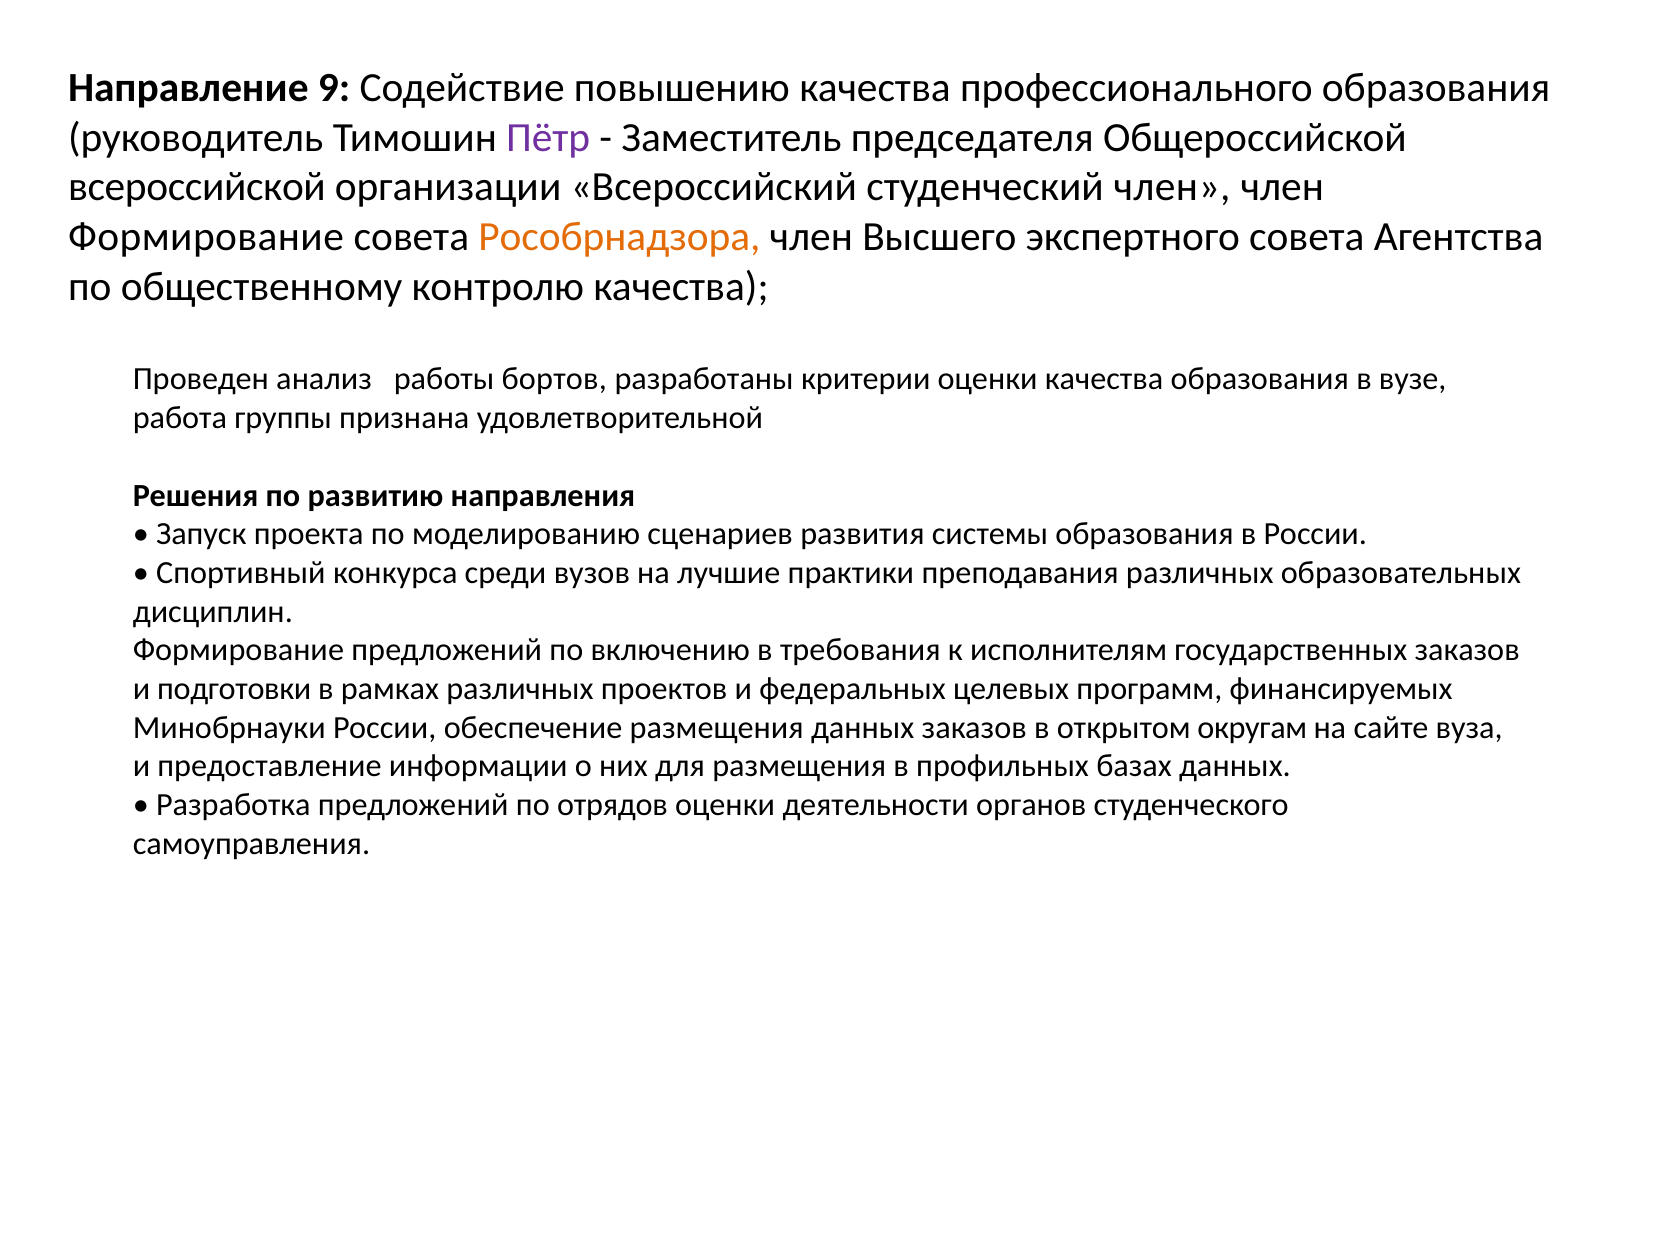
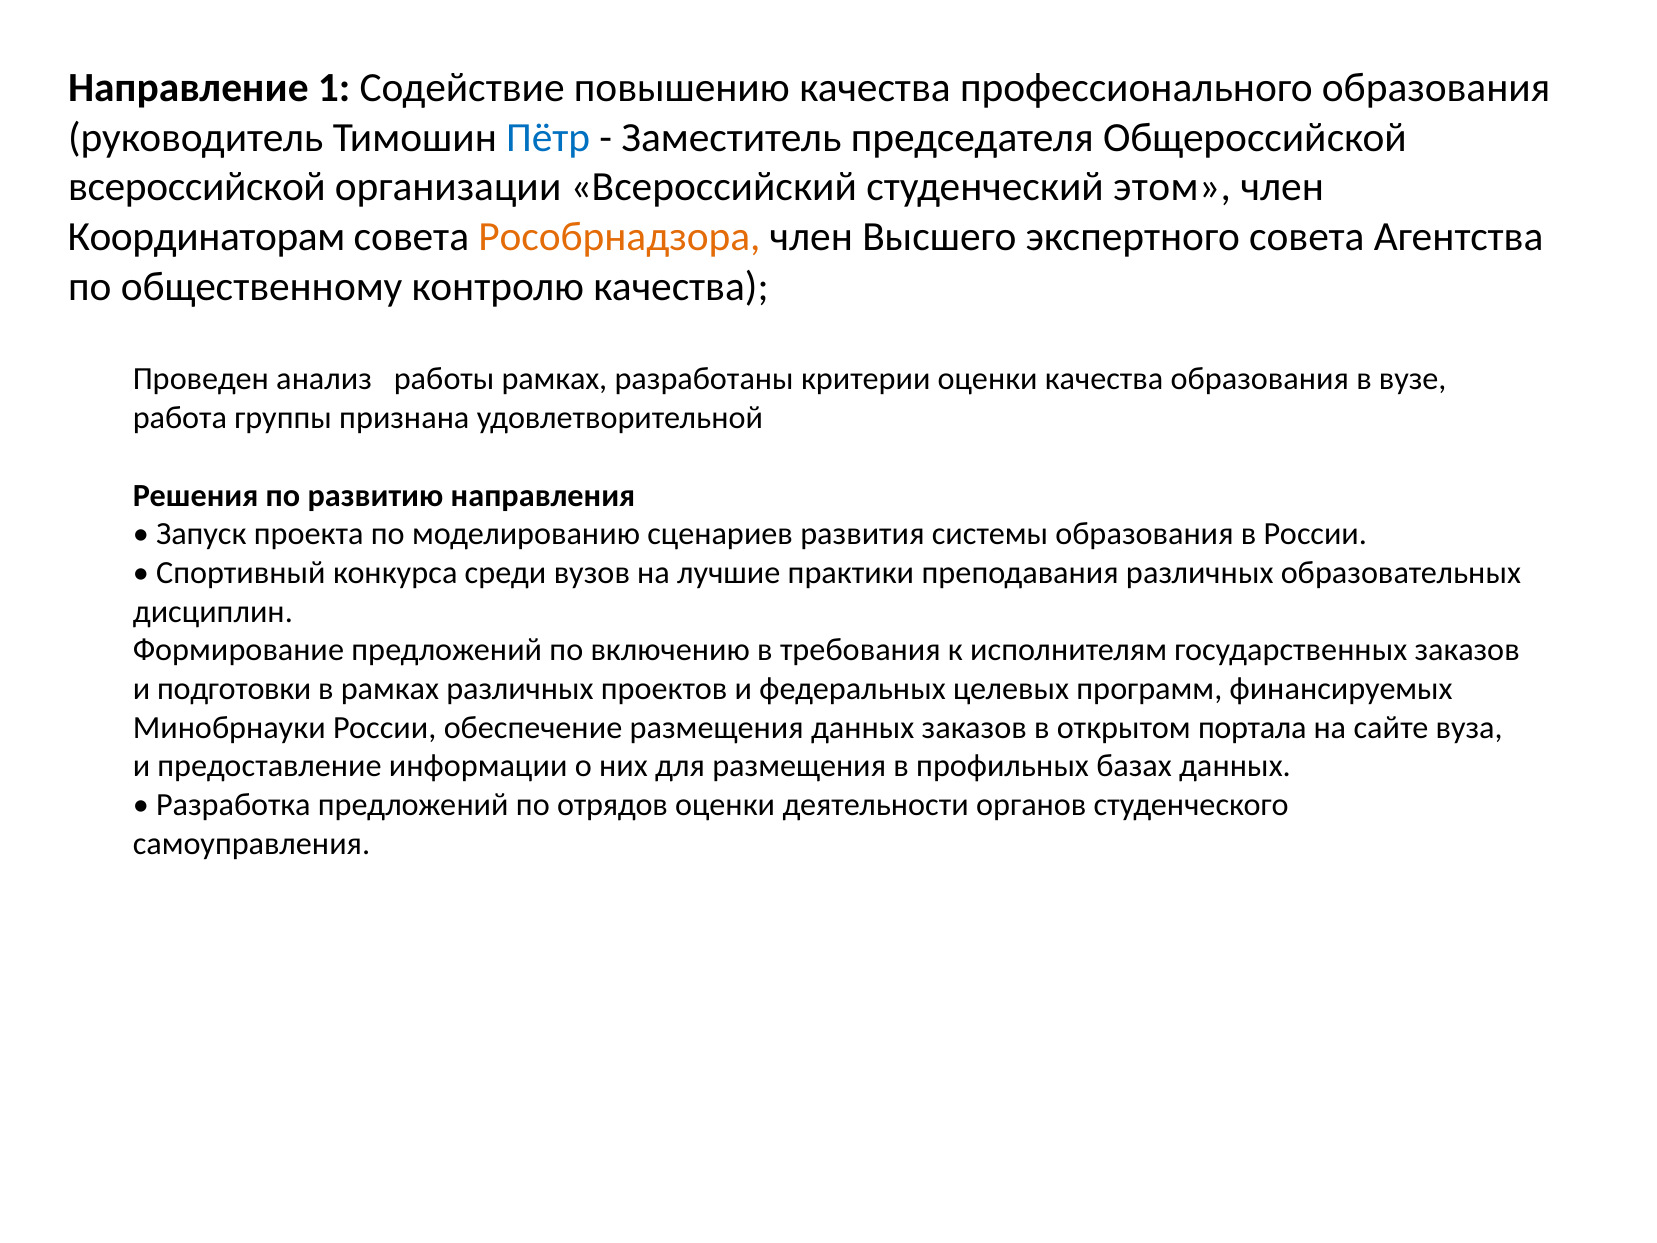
9: 9 -> 1 (334, 88)
Пётр colour: purple -> blue (548, 137)
студенческий член: член -> этом (1172, 187)
Формирование: Формирование -> Координаторам (206, 237)
работы бортов: бортов -> рамках (554, 379)
округам: округам -> портала (1252, 727)
